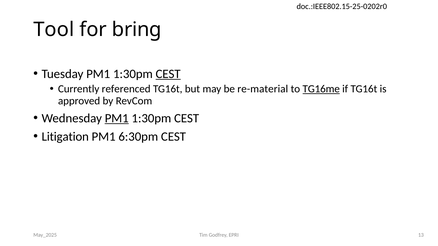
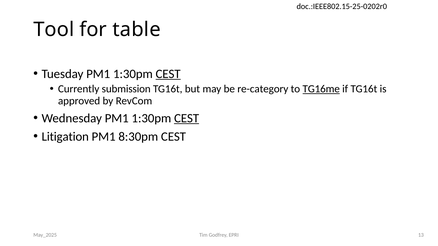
bring: bring -> table (137, 30)
referenced: referenced -> submission (126, 89)
re-material: re-material -> re-category (263, 89)
PM1 underline: present -> none (117, 118)
CEST underline: none -> present (187, 118)
6:30pm: 6:30pm -> 8:30pm (138, 137)
